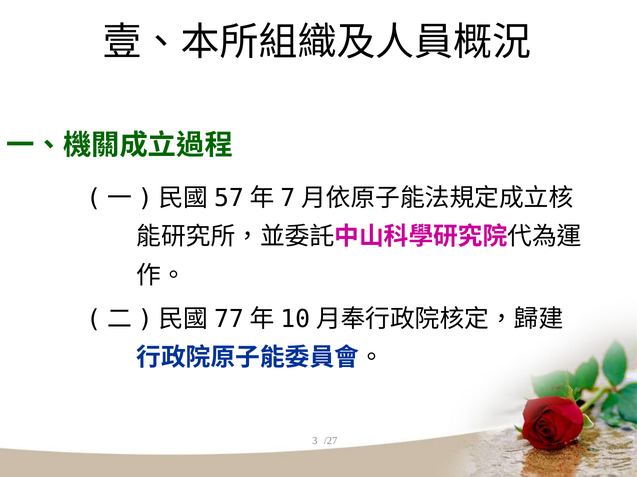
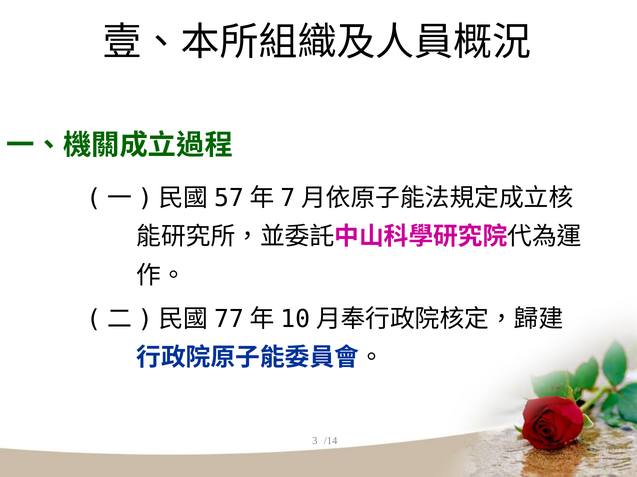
/27: /27 -> /14 (331, 441)
